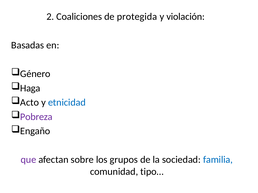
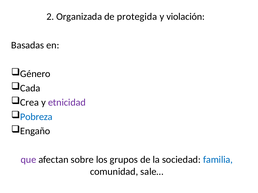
Coaliciones: Coaliciones -> Organizada (79, 17)
Haga: Haga -> Cada (30, 88)
Acto: Acto -> Crea (30, 103)
etnicidad colour: blue -> purple (67, 103)
Pobreza colour: purple -> blue (36, 117)
tipo…: tipo… -> sale… (152, 172)
